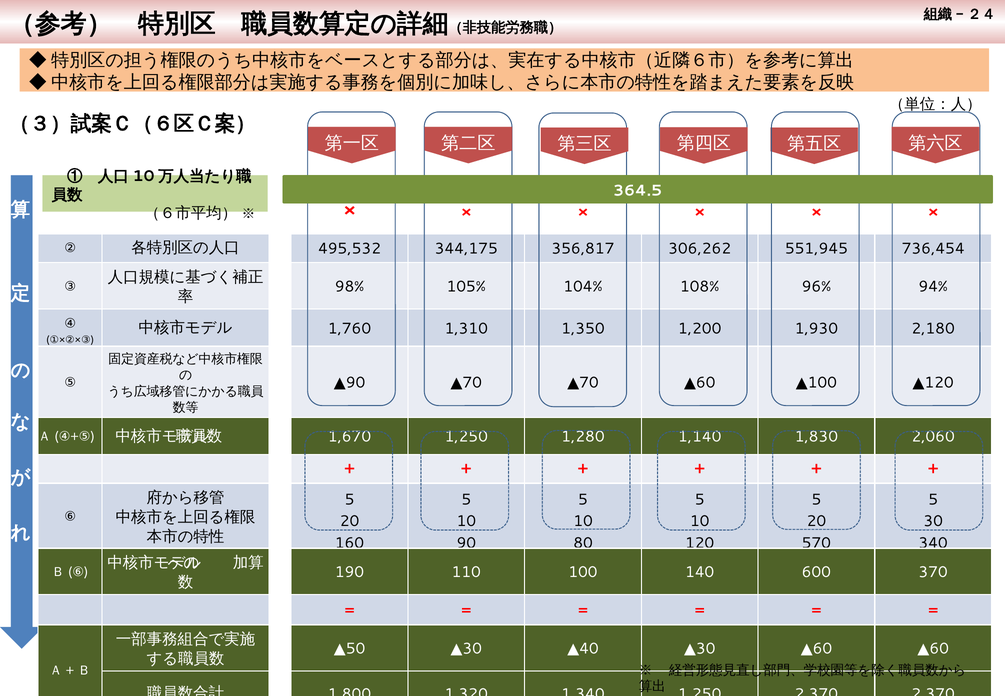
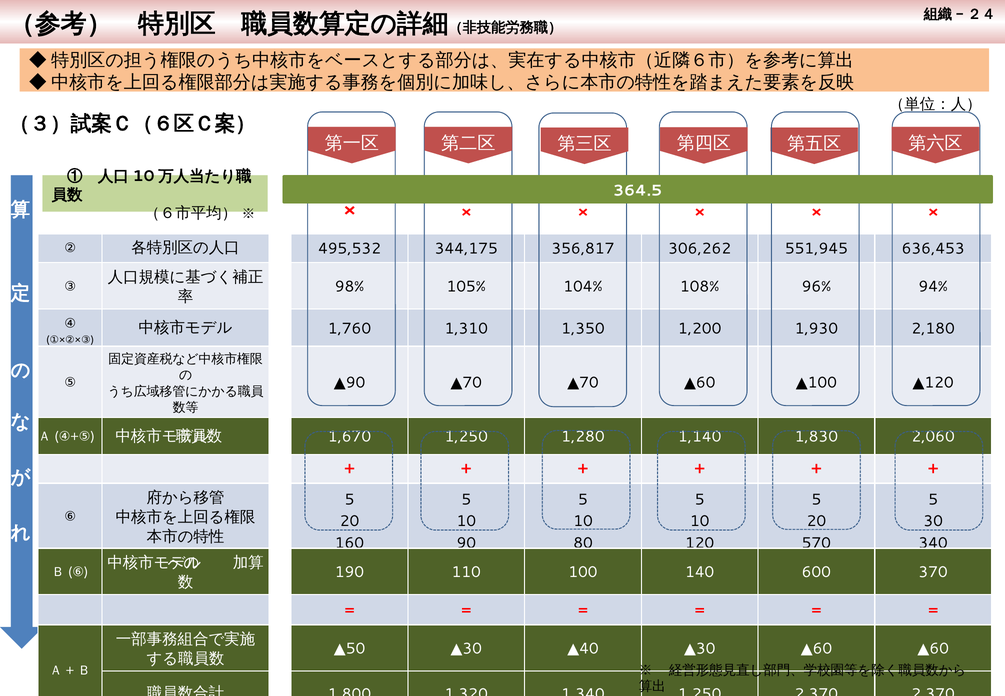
736,454: 736,454 -> 636,453 (933, 248)
